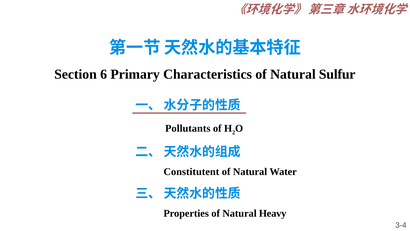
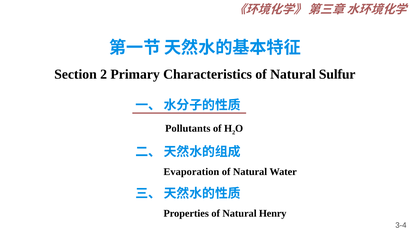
Section 6: 6 -> 2 (104, 74)
Constitutent: Constitutent -> Evaporation (191, 171)
Heavy: Heavy -> Henry (273, 213)
